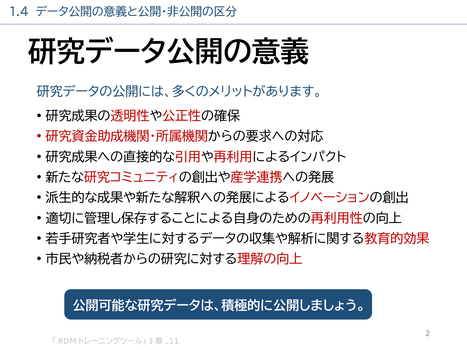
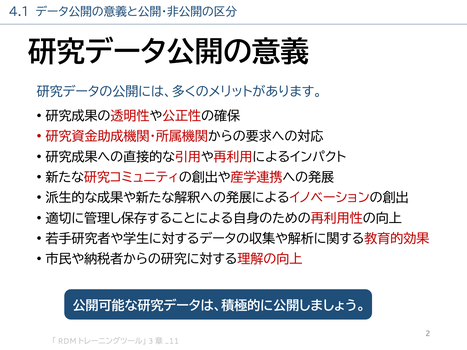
1.4: 1.4 -> 4.1 (19, 12)
